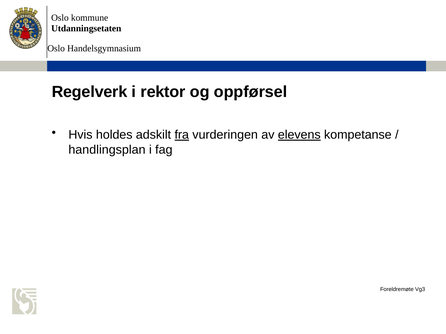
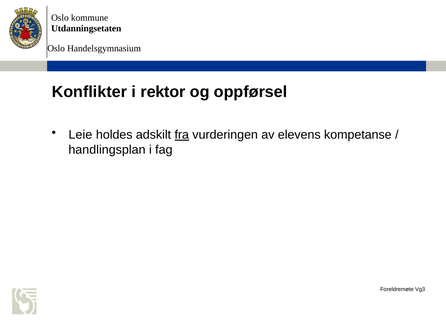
Regelverk: Regelverk -> Konflikter (89, 92)
Hvis: Hvis -> Leie (80, 135)
elevens underline: present -> none (299, 135)
